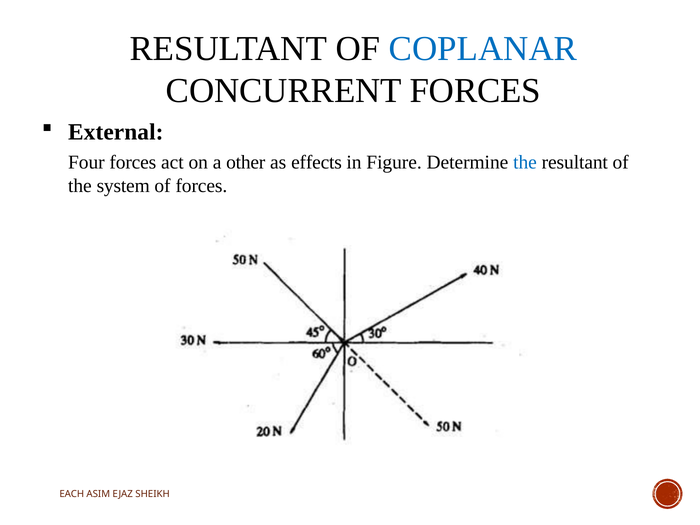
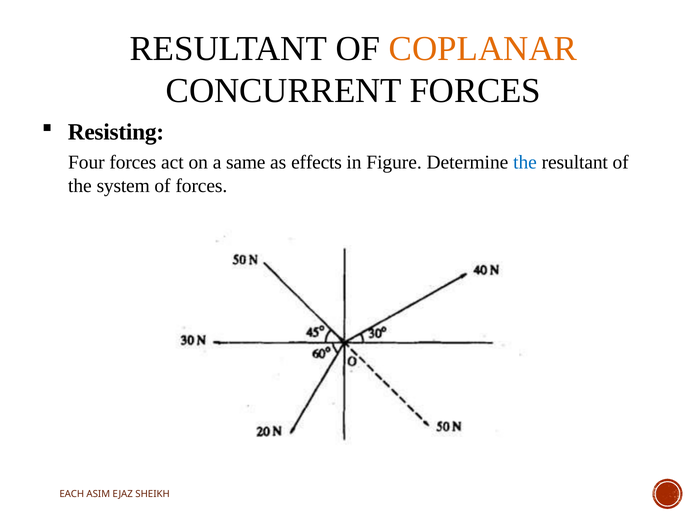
COPLANAR colour: blue -> orange (483, 49)
External: External -> Resisting (116, 132)
other: other -> same (246, 162)
